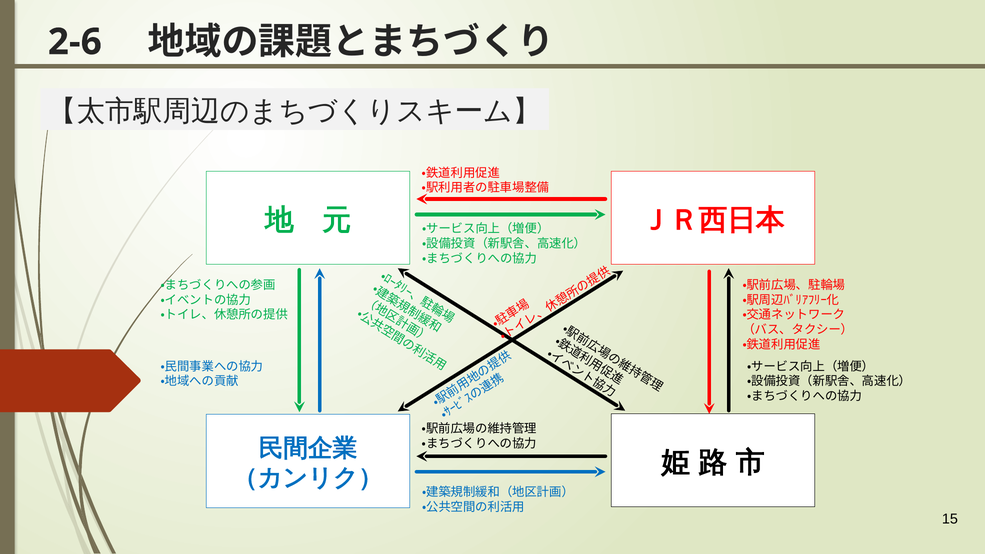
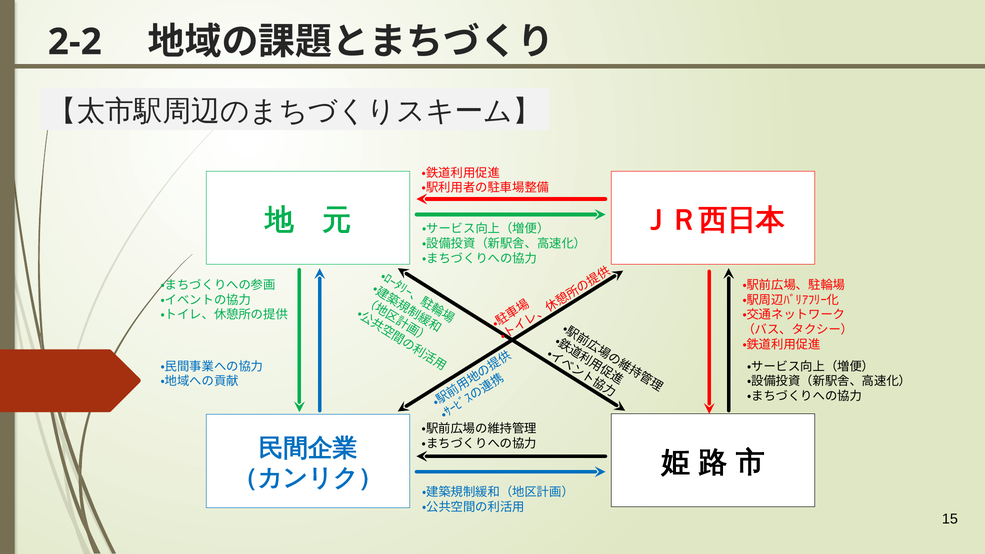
2-6: 2-6 -> 2-2 (75, 42)
